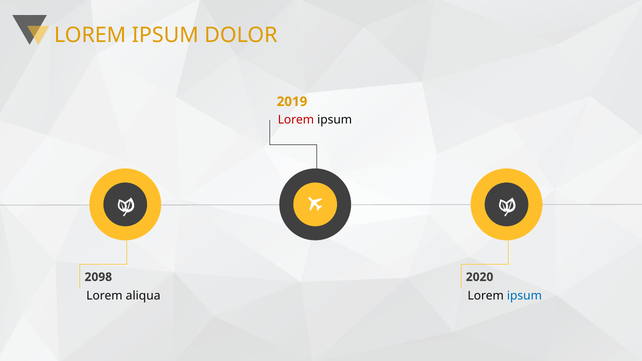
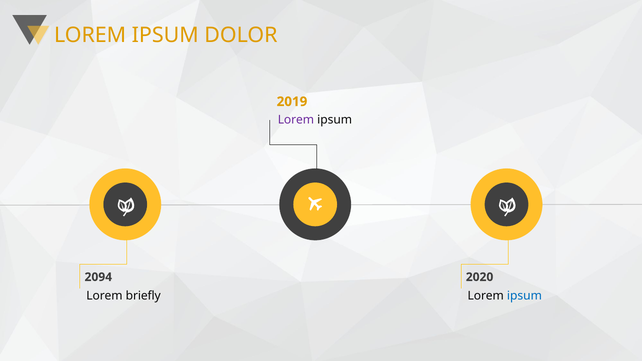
Lorem colour: red -> purple (296, 120)
2098: 2098 -> 2094 (98, 277)
aliqua: aliqua -> briefly (143, 296)
